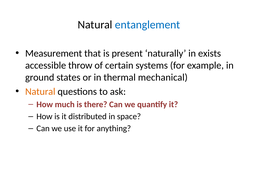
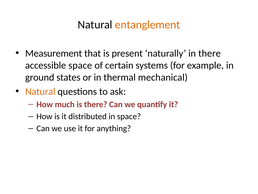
entanglement colour: blue -> orange (148, 25)
in exists: exists -> there (209, 53)
accessible throw: throw -> space (80, 65)
